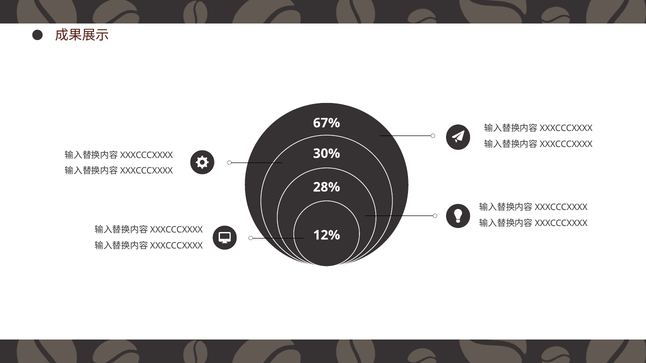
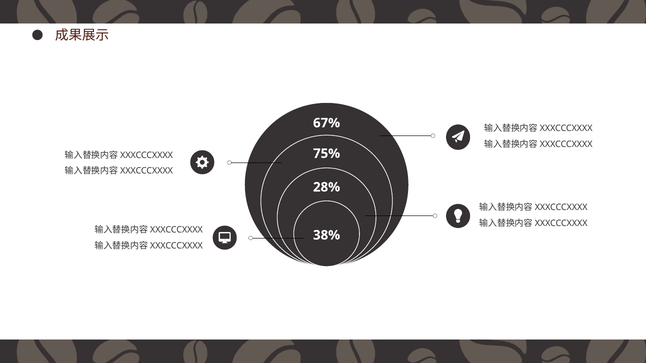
30%: 30% -> 75% (327, 154)
12%: 12% -> 38% (327, 235)
